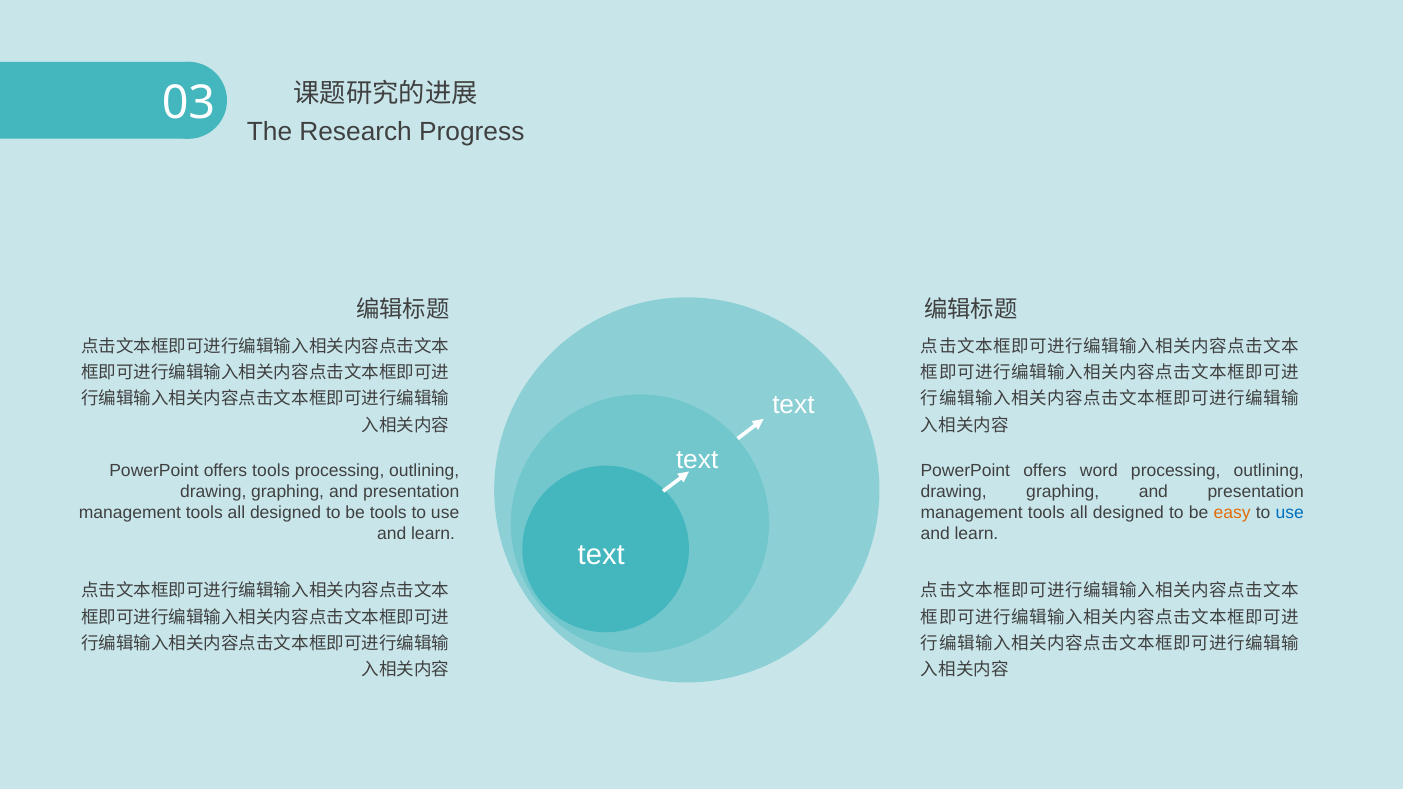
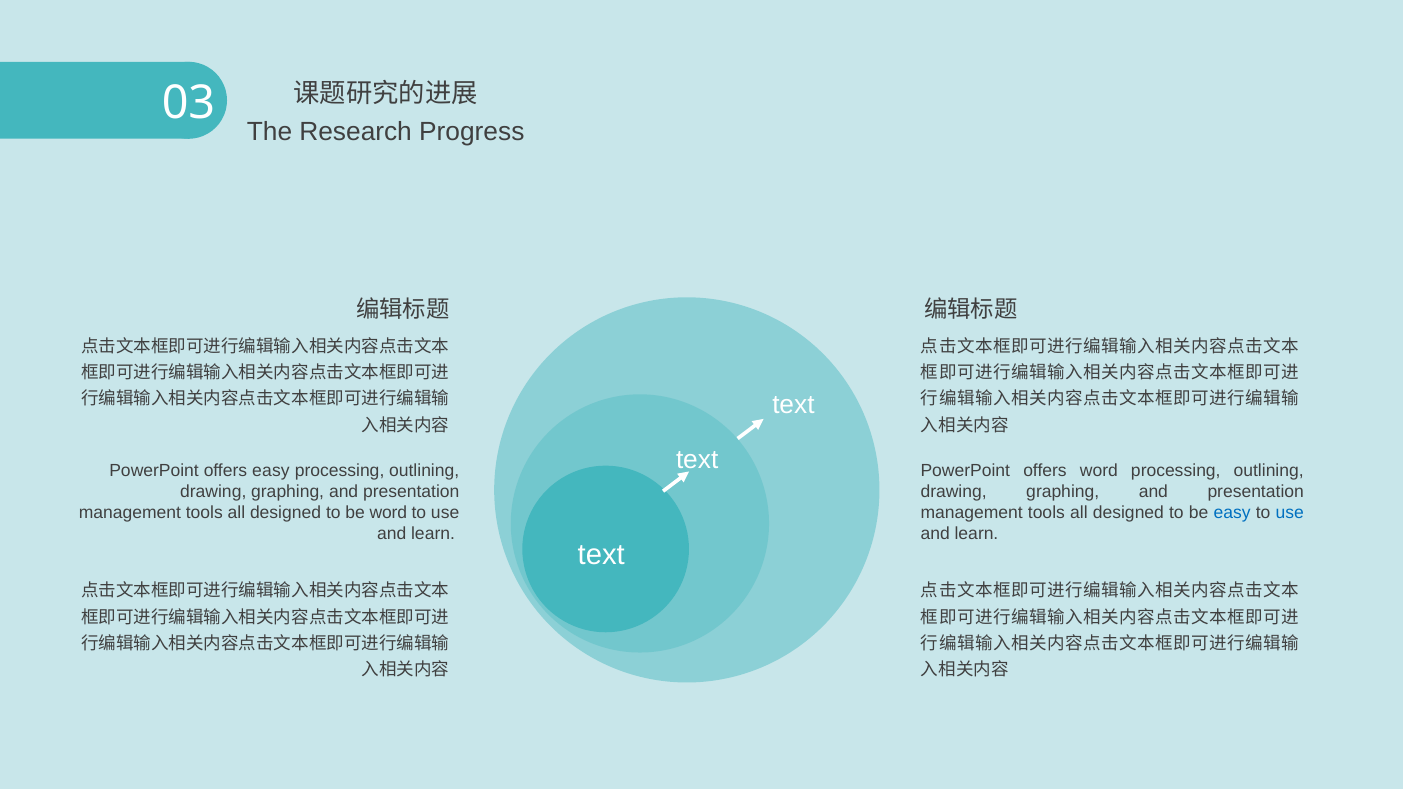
offers tools: tools -> easy (271, 471)
be tools: tools -> word (388, 513)
easy colour: orange -> blue (1232, 513)
